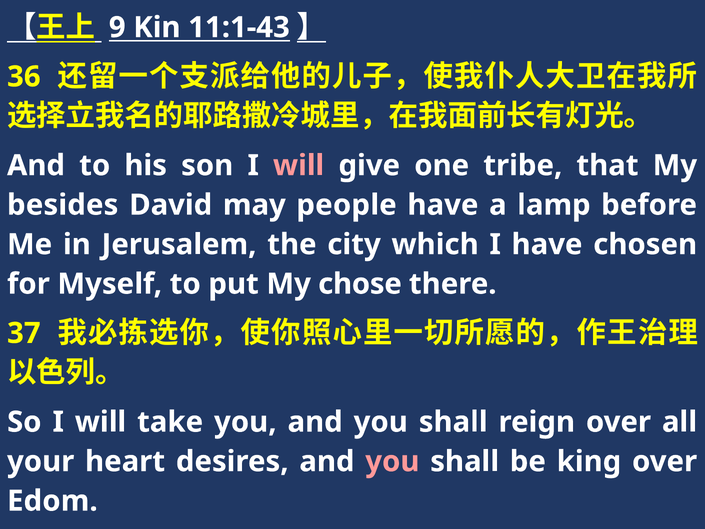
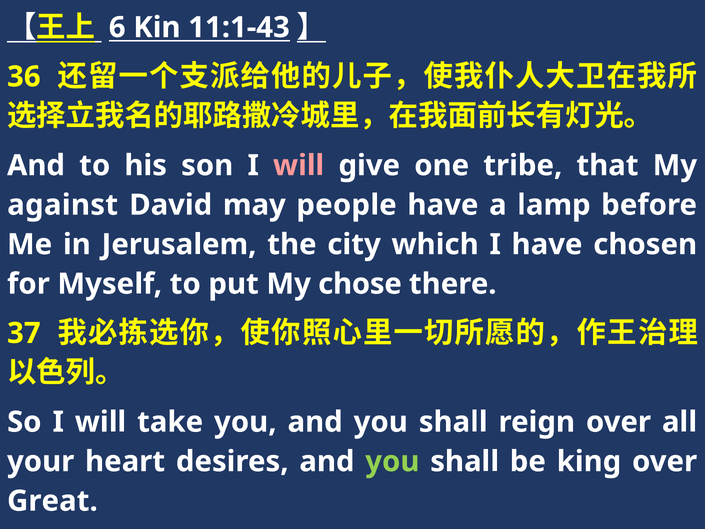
9: 9 -> 6 (117, 27)
besides: besides -> against (63, 205)
you colour: pink -> light green (392, 461)
Edom: Edom -> Great (52, 501)
